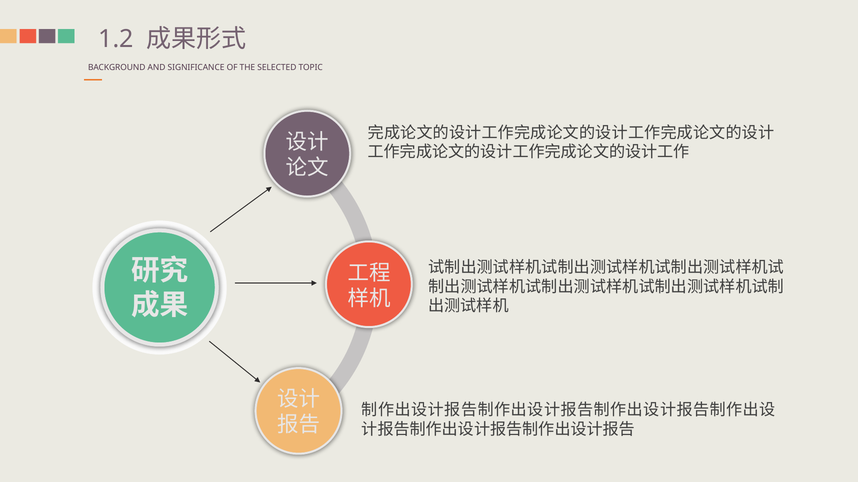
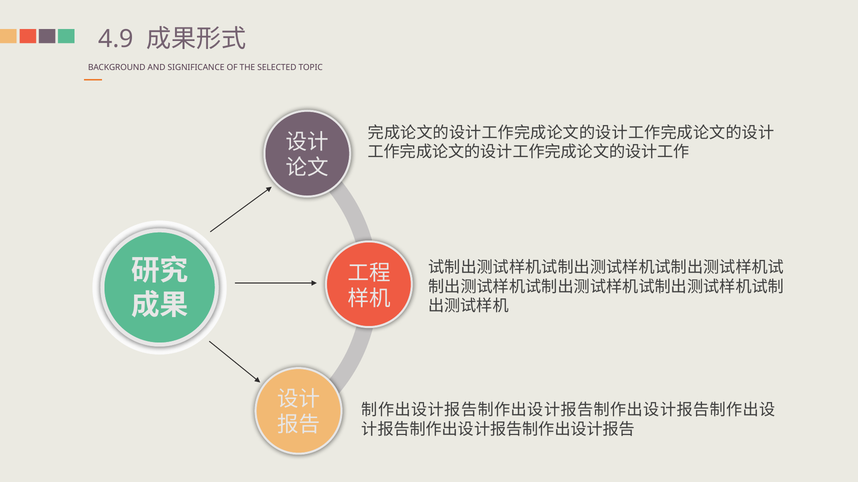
1.2: 1.2 -> 4.9 (116, 39)
